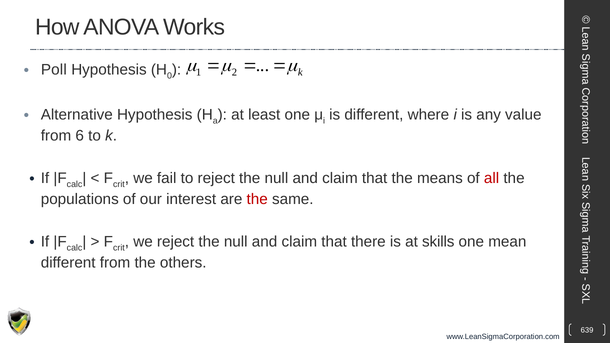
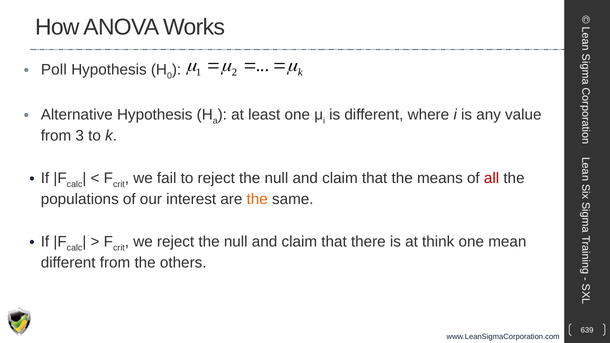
6: 6 -> 3 (80, 136)
the colour: red -> orange (257, 199)
skills: skills -> think (438, 242)
